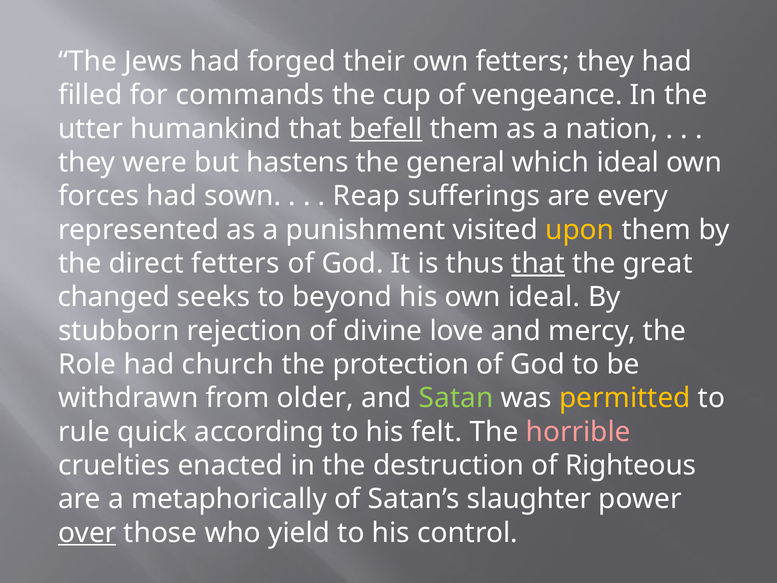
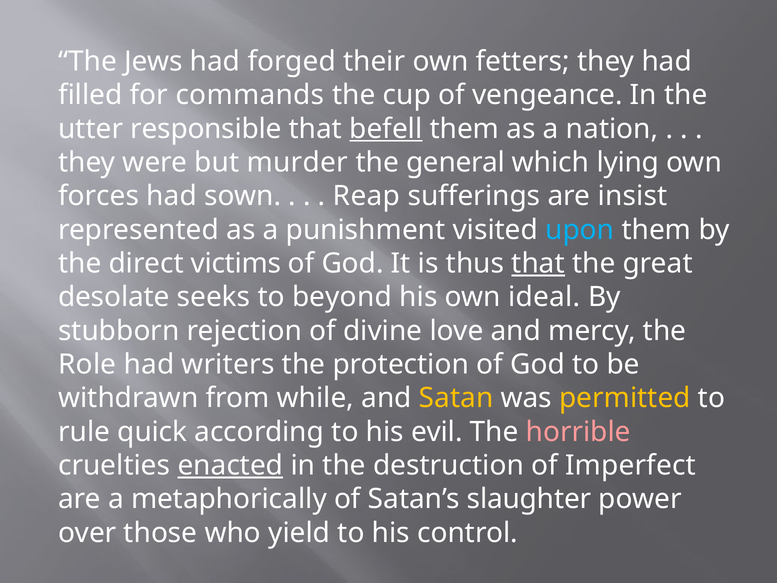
humankind: humankind -> responsible (206, 129)
hastens: hastens -> murder (297, 162)
which ideal: ideal -> lying (628, 162)
every: every -> insist (632, 196)
upon colour: yellow -> light blue (580, 230)
direct fetters: fetters -> victims (236, 263)
changed: changed -> desolate (114, 297)
church: church -> writers (228, 364)
older: older -> while (315, 398)
Satan colour: light green -> yellow (456, 398)
felt: felt -> evil (437, 432)
enacted underline: none -> present (230, 465)
Righteous: Righteous -> Imperfect (630, 465)
over underline: present -> none (87, 533)
